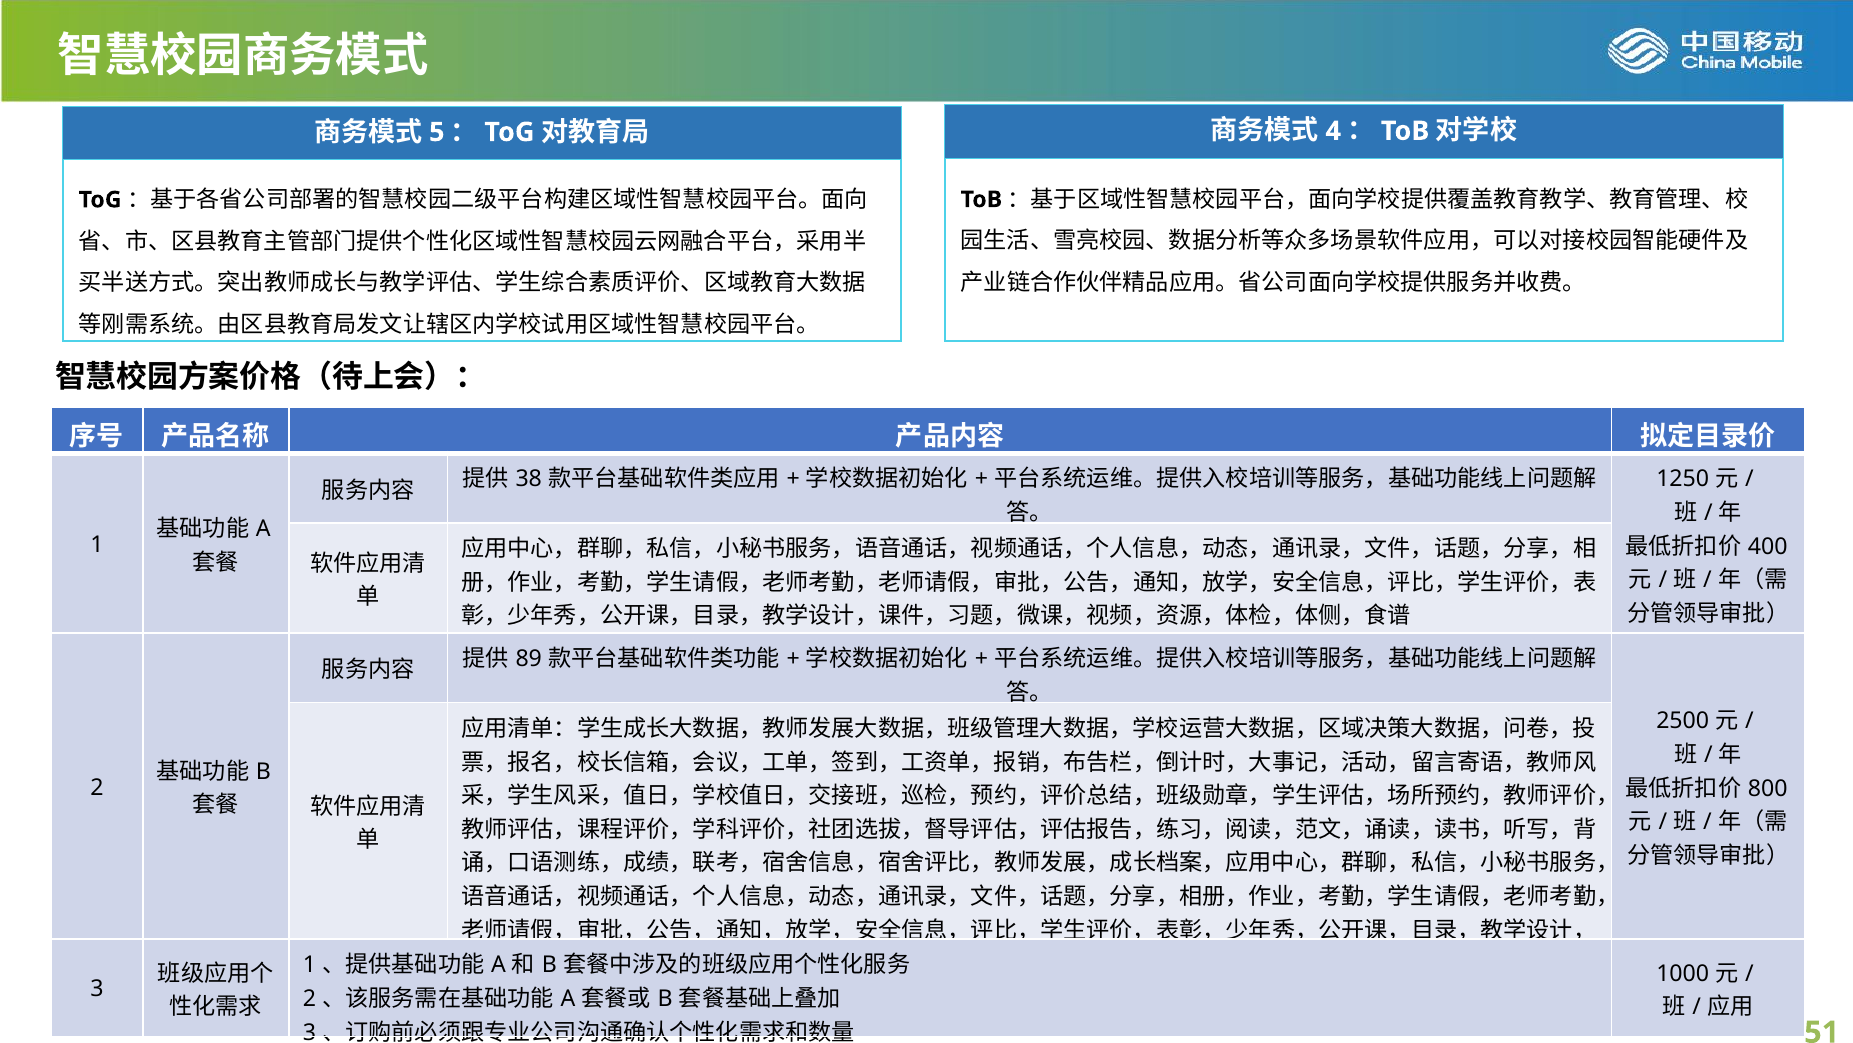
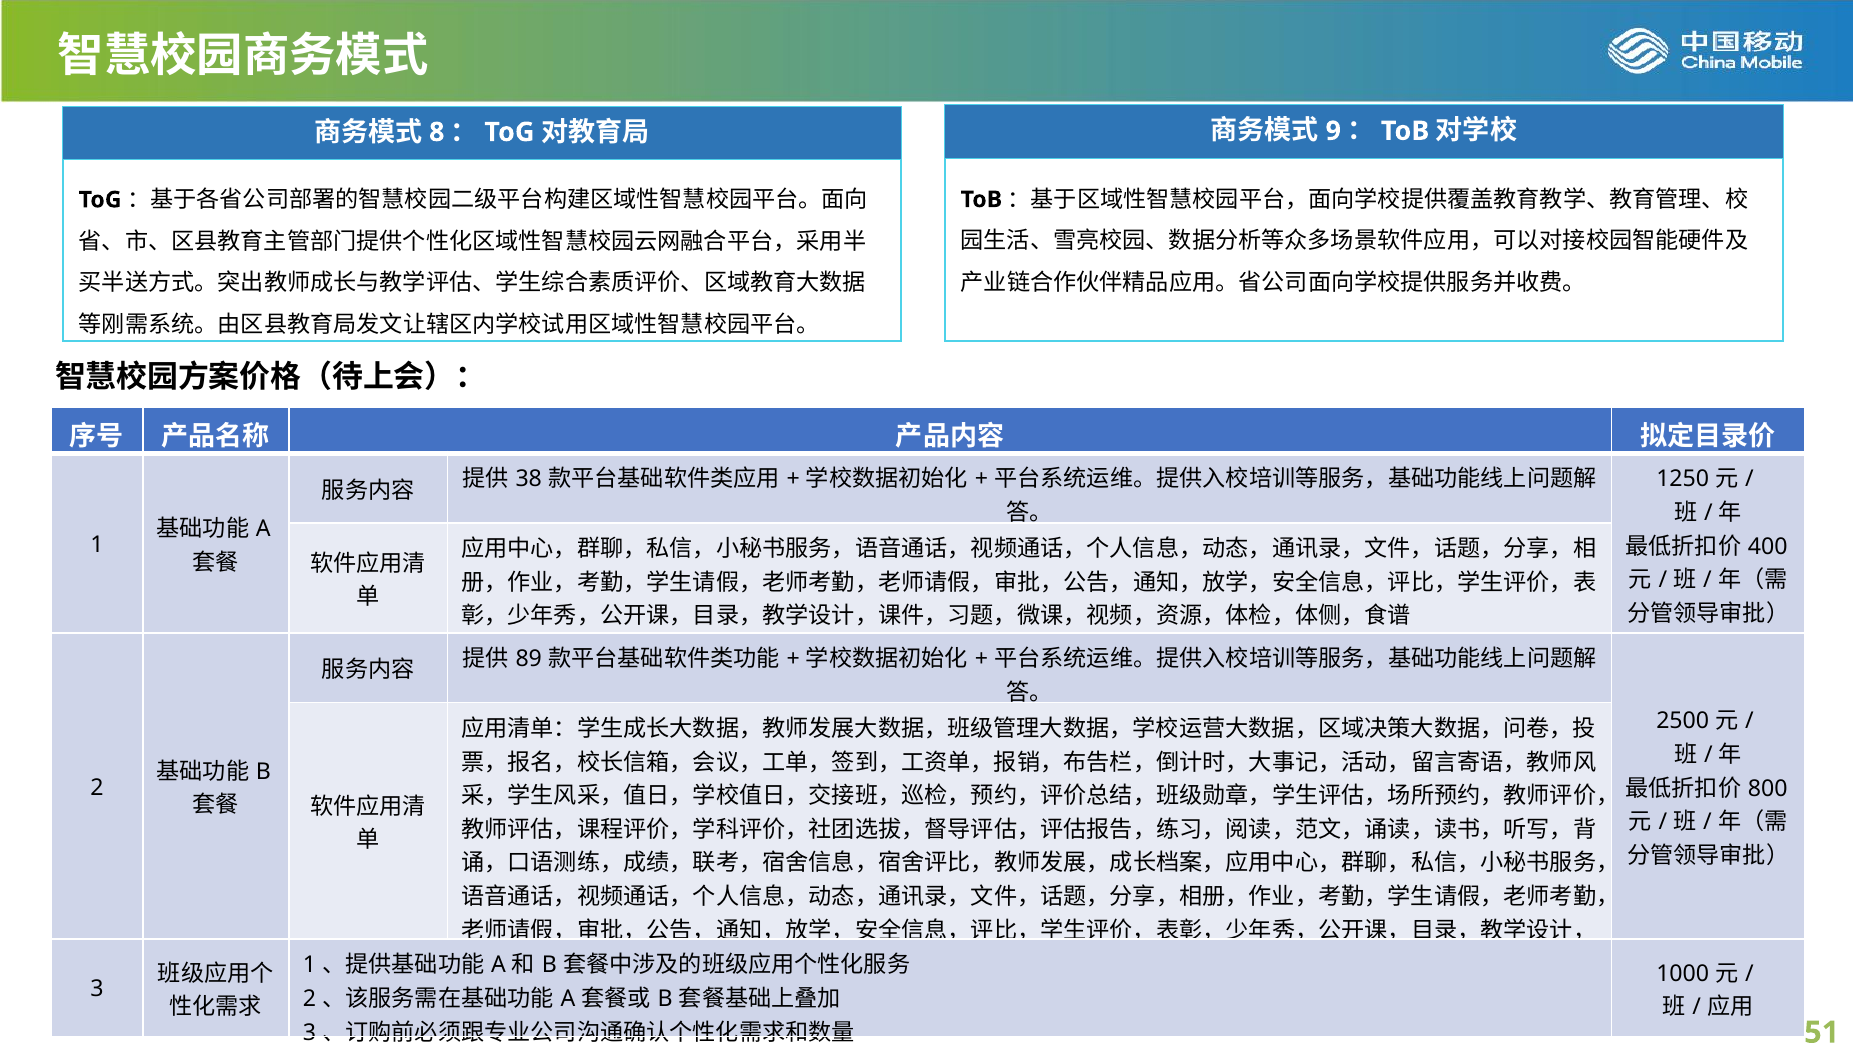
5: 5 -> 8 (437, 132)
4: 4 -> 9 (1333, 131)
